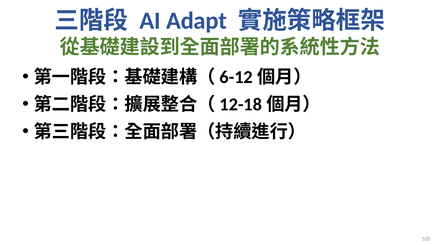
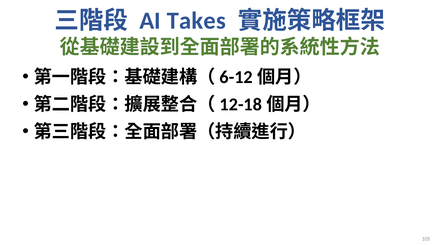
Adapt: Adapt -> Takes (196, 21)
